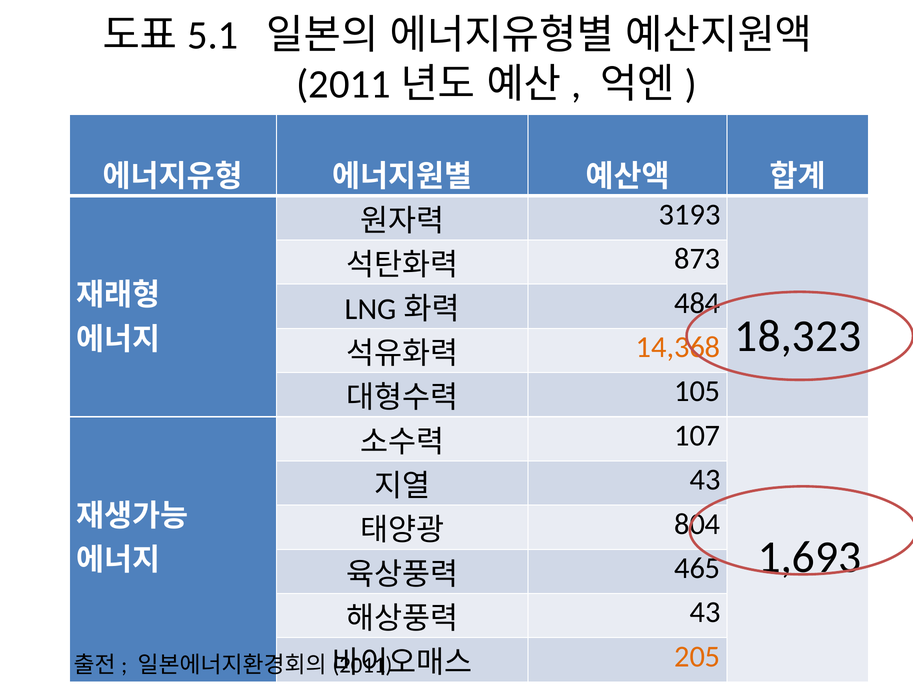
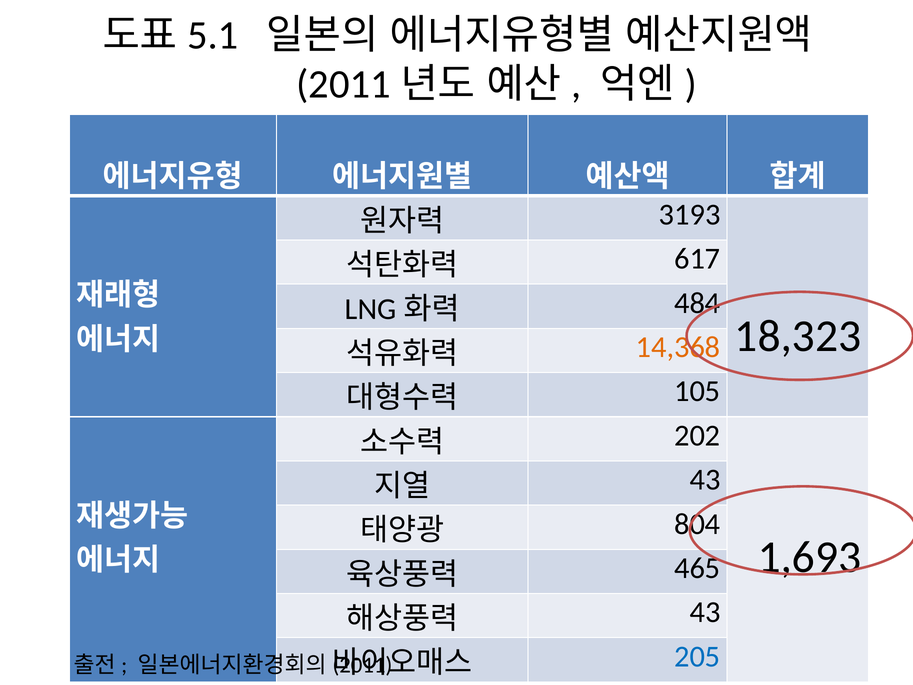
873: 873 -> 617 (697, 259)
107: 107 -> 202 (697, 435)
205 colour: orange -> blue (697, 656)
